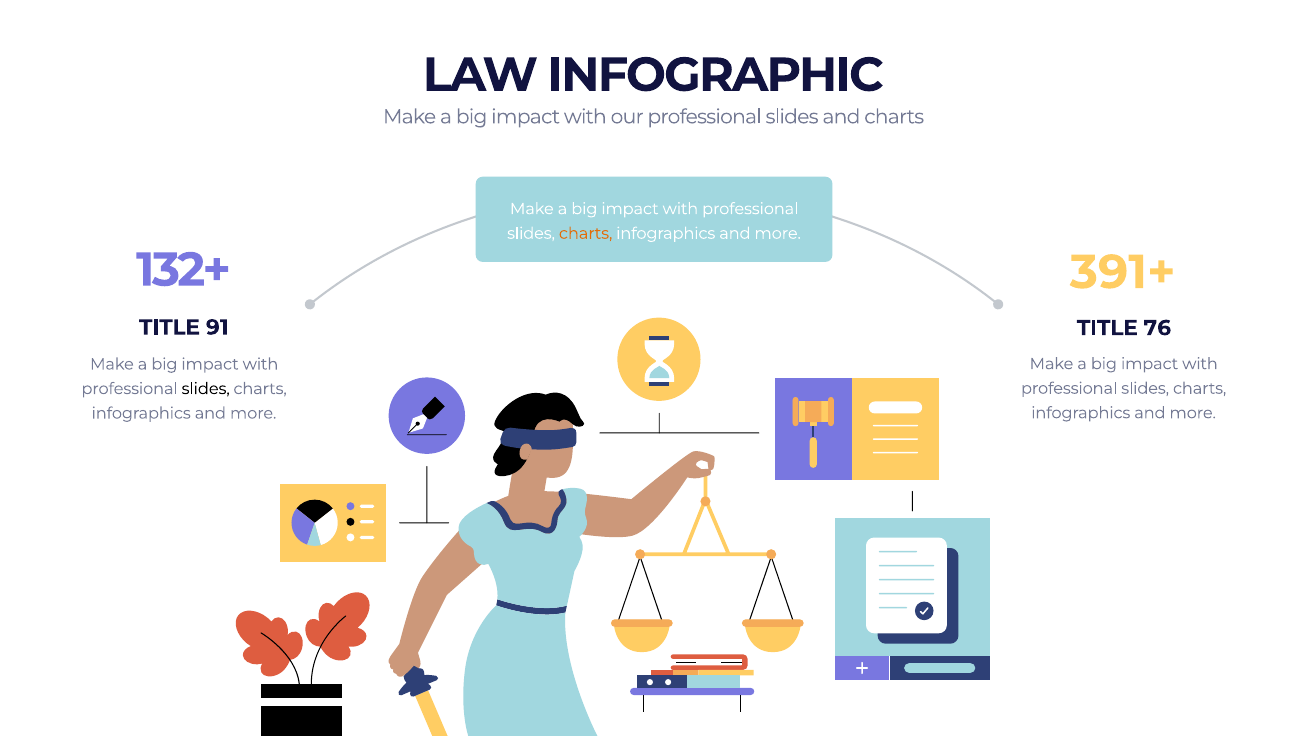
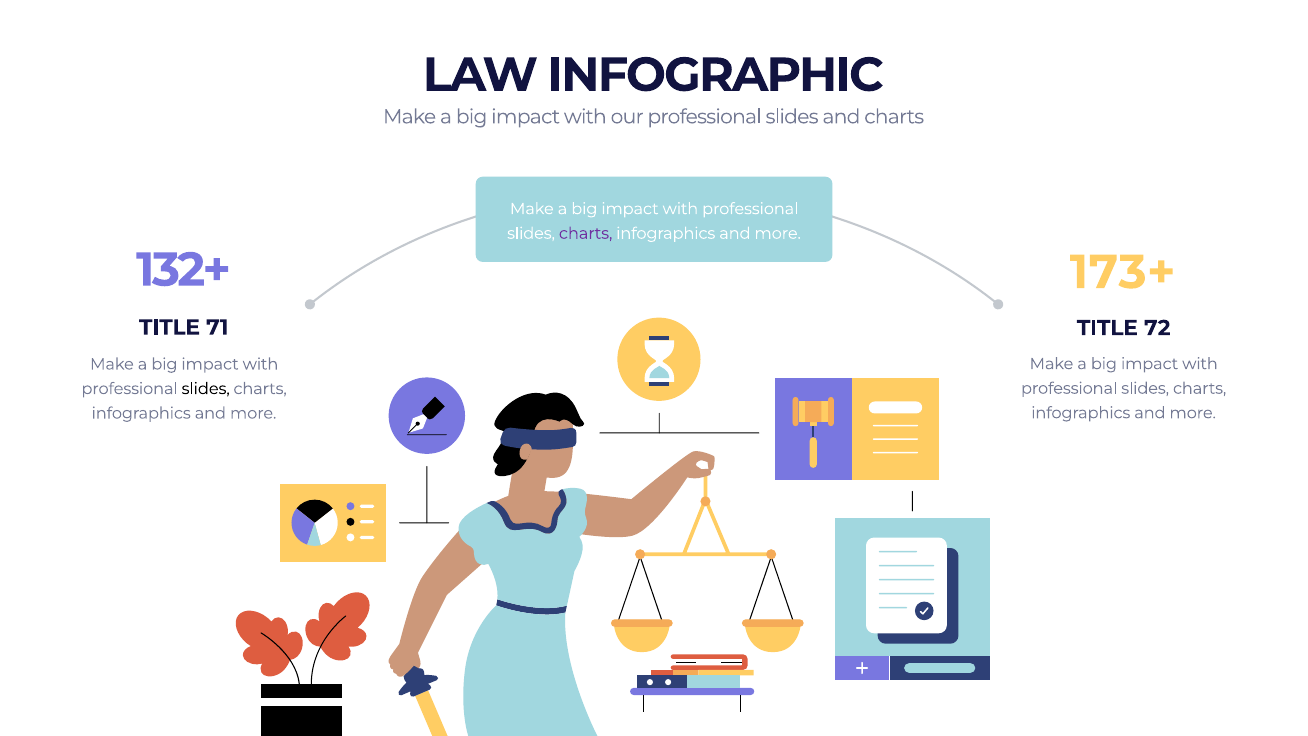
charts colour: orange -> purple (586, 233)
391+: 391+ -> 173+ (1123, 272)
91: 91 -> 71 (217, 327)
76: 76 -> 72 (1157, 328)
